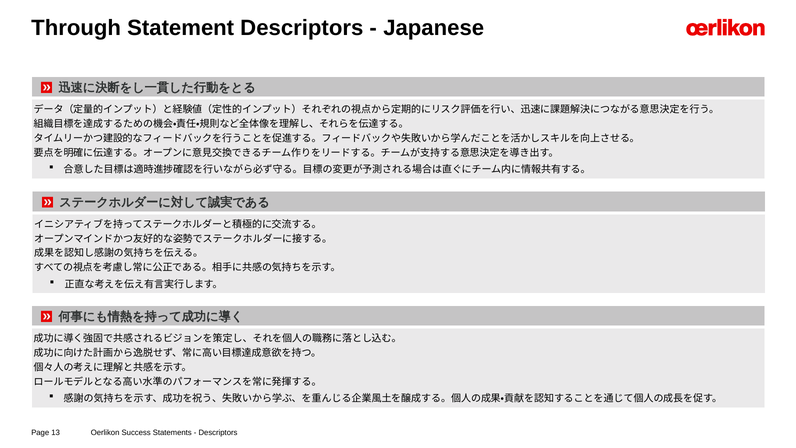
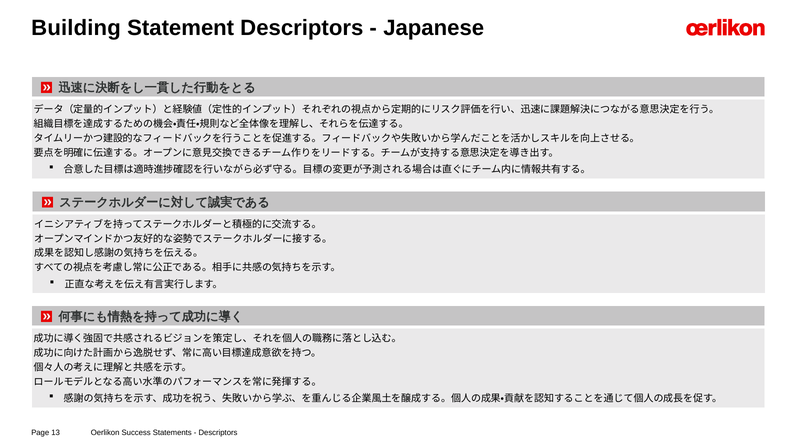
Through: Through -> Building (76, 28)
